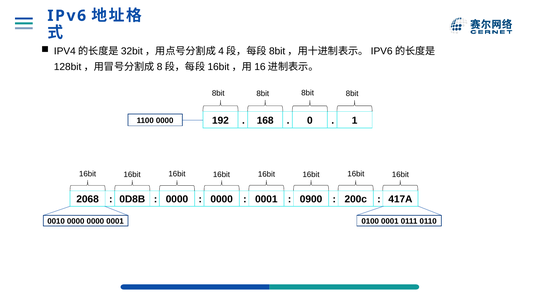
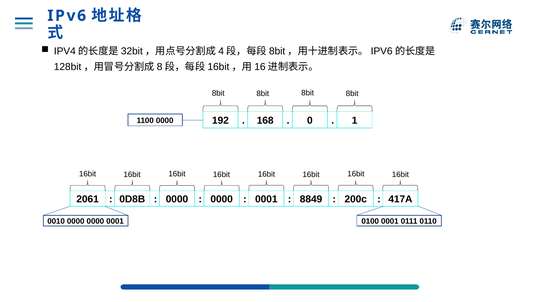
2068: 2068 -> 2061 (88, 200)
0900: 0900 -> 8849 (311, 200)
